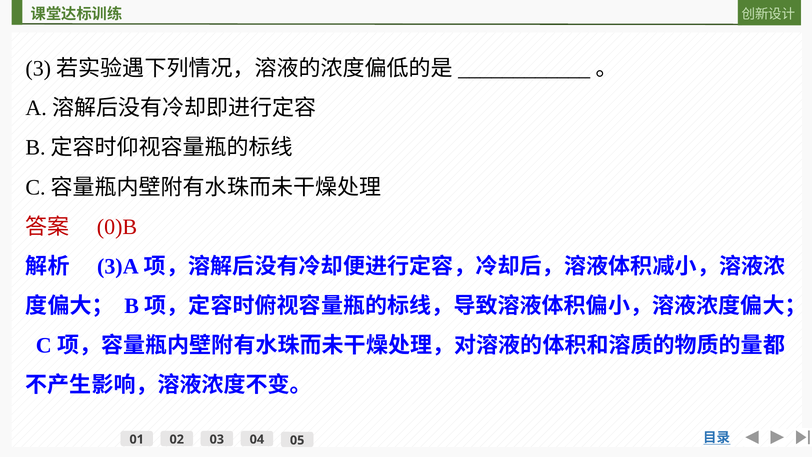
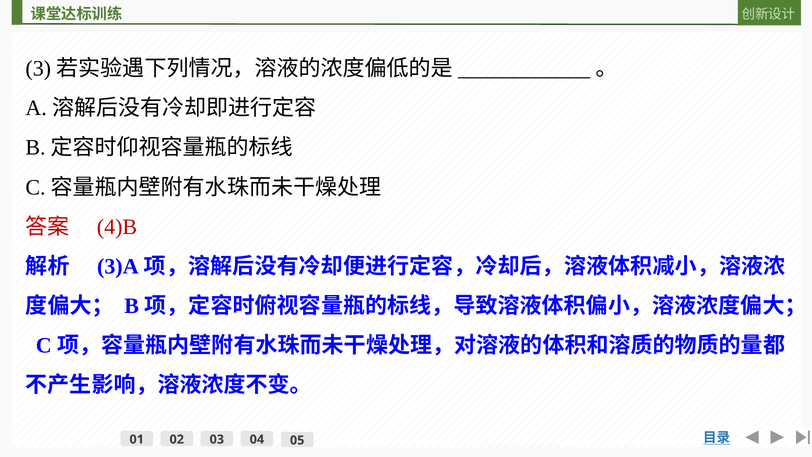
0)B: 0)B -> 4)B (117, 227)
